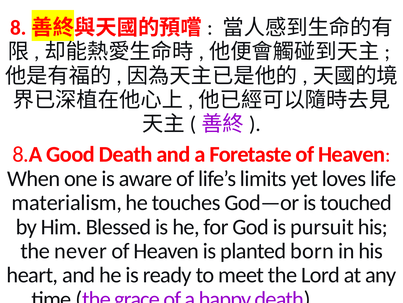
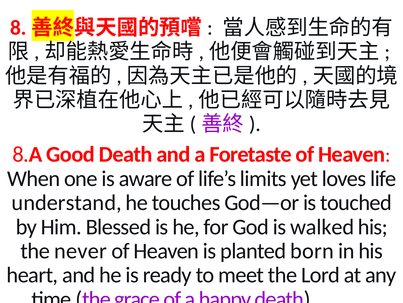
materialism: materialism -> understand (67, 202)
pursuit: pursuit -> walked (322, 226)
